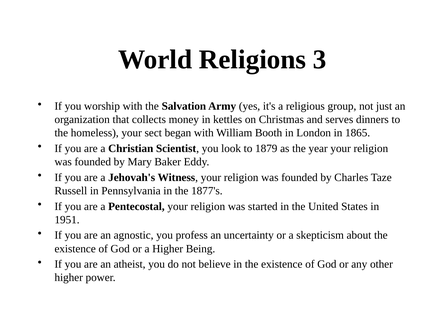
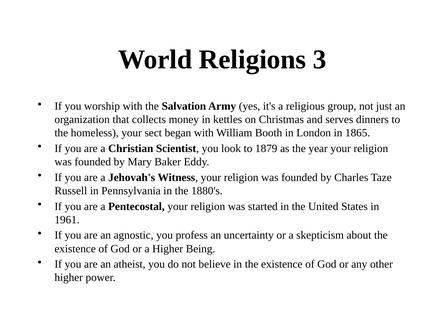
1877's: 1877's -> 1880's (207, 191)
1951: 1951 -> 1961 (67, 220)
